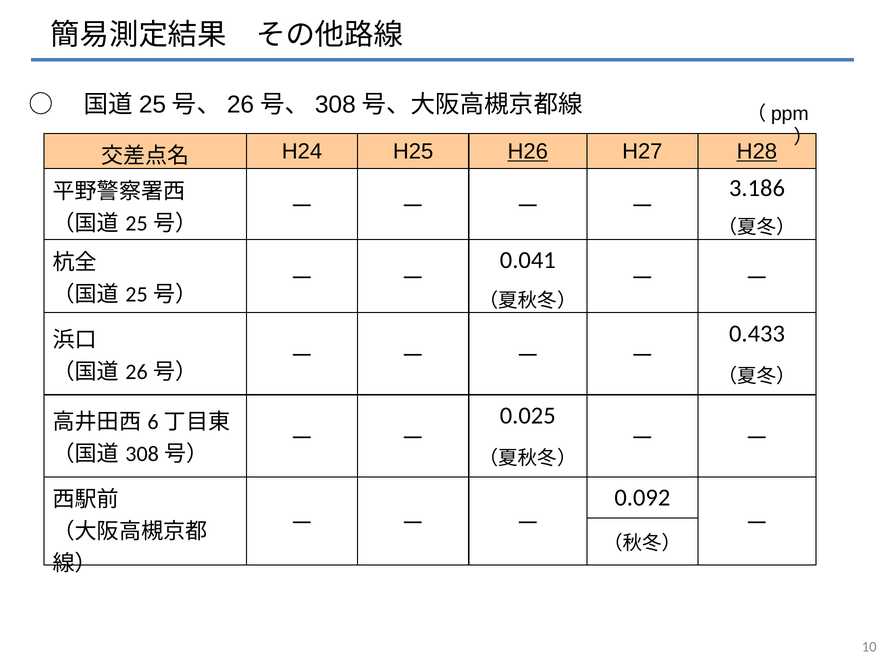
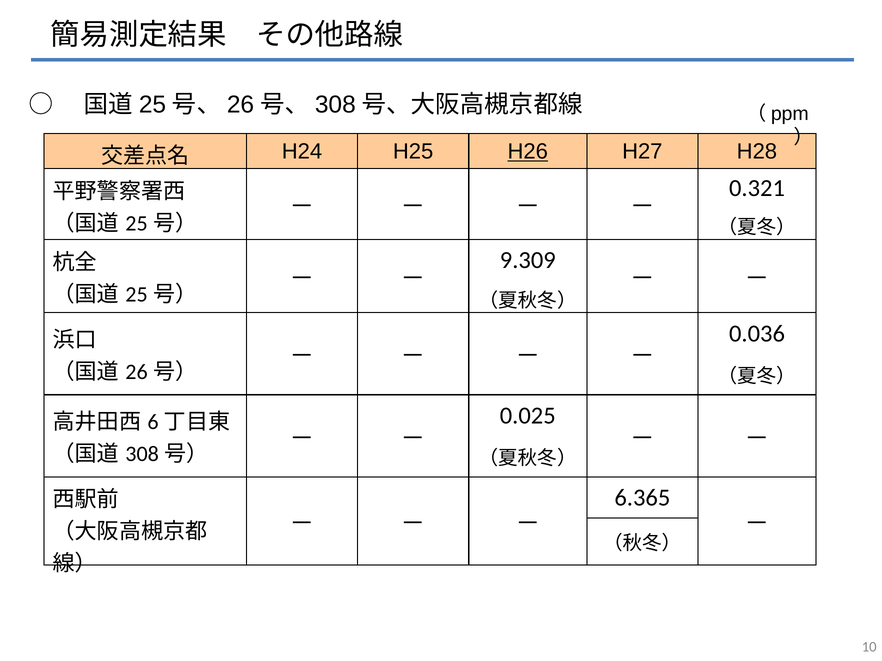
H28 underline: present -> none (757, 152)
3.186: 3.186 -> 0.321 (757, 188)
0.041: 0.041 -> 9.309 (528, 260)
0.433: 0.433 -> 0.036 (757, 334)
0.092: 0.092 -> 6.365 (642, 498)
